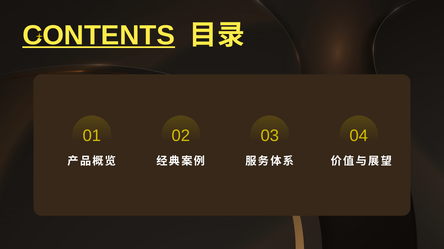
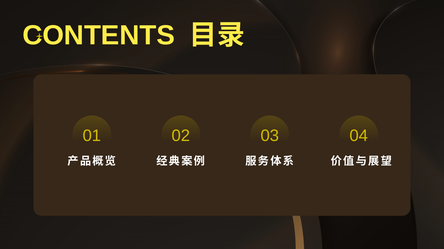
CONTENTS underline: present -> none (99, 35)
